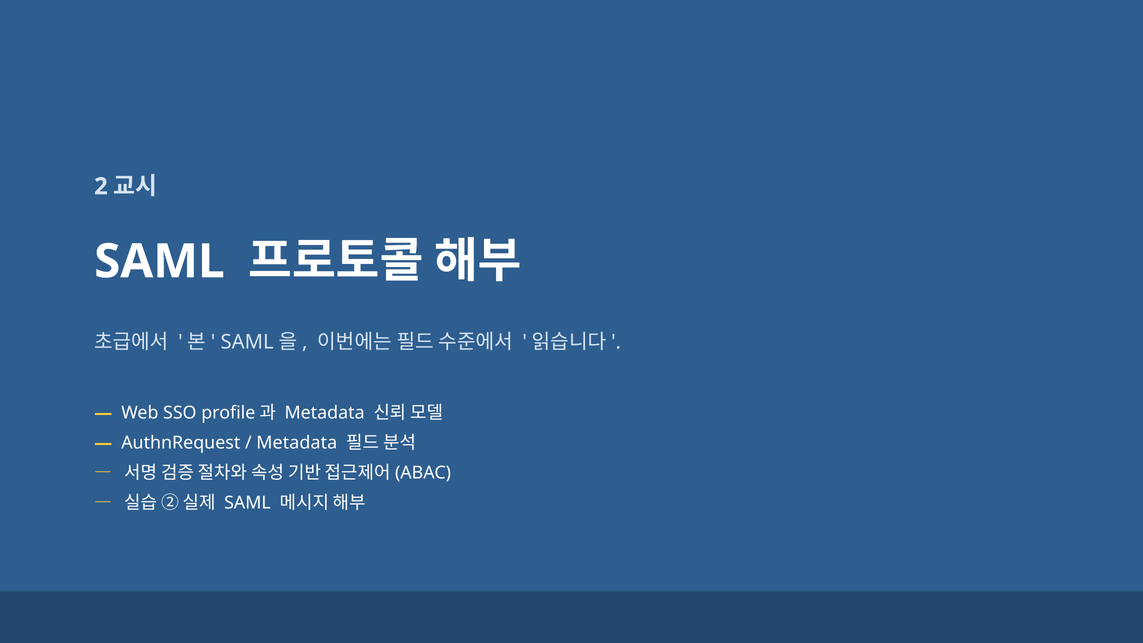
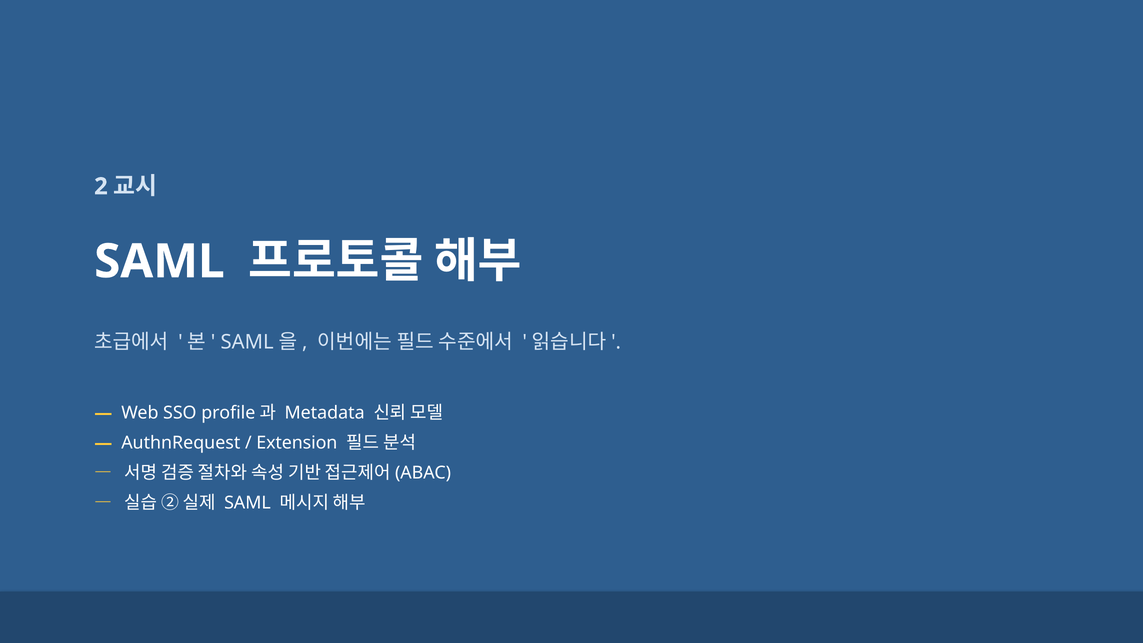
Metadata: Metadata -> Extension (297, 443)
